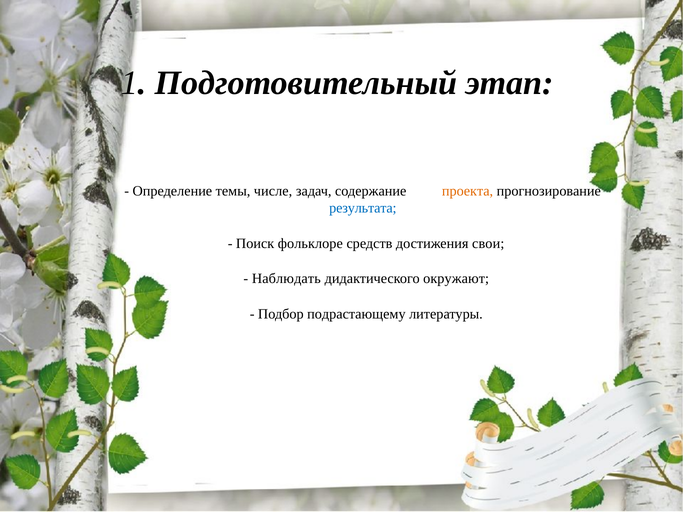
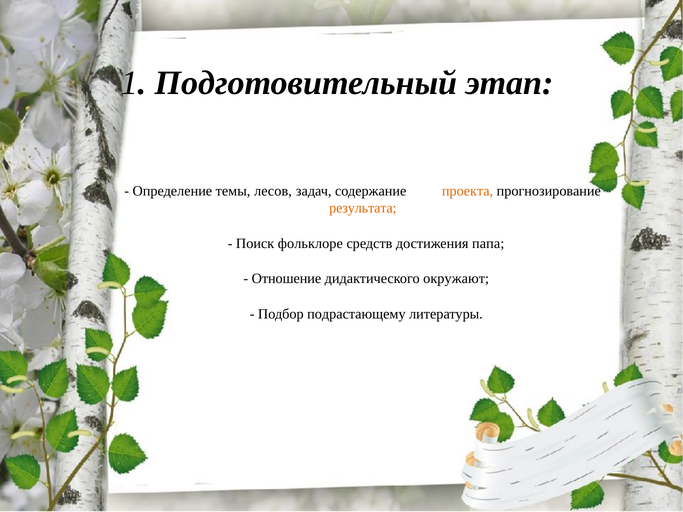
числе: числе -> лесов (273, 191)
результата colour: blue -> orange (363, 208)
свои: свои -> папа (488, 244)
Наблюдать: Наблюдать -> Отношение (286, 279)
